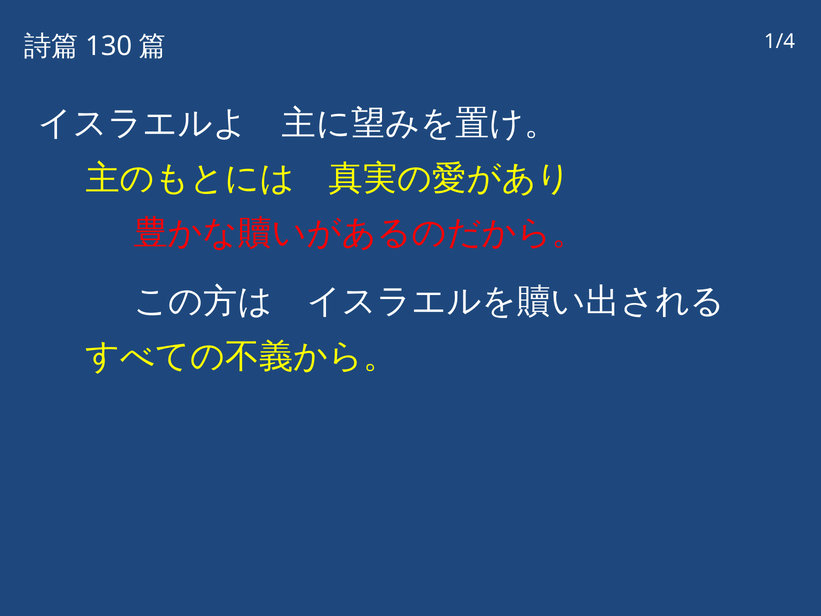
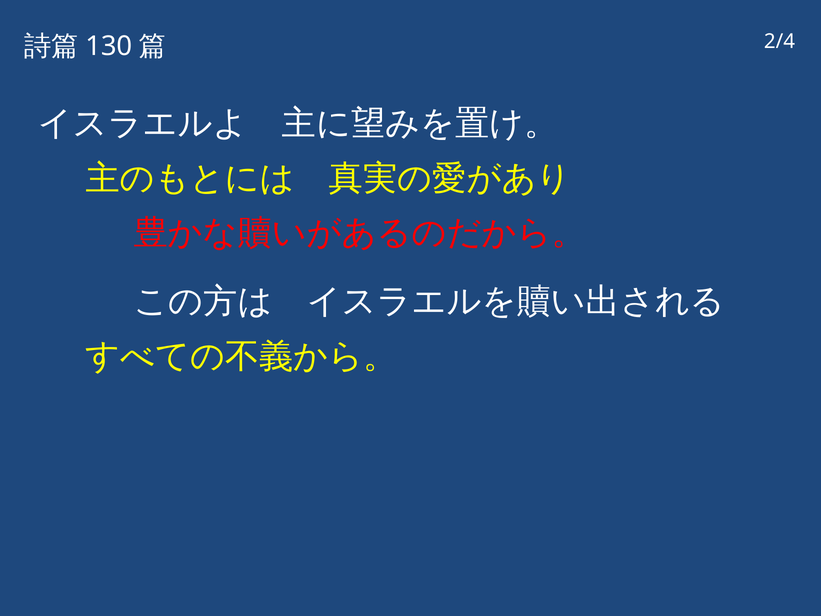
1/4: 1/4 -> 2/4 (779, 41)
